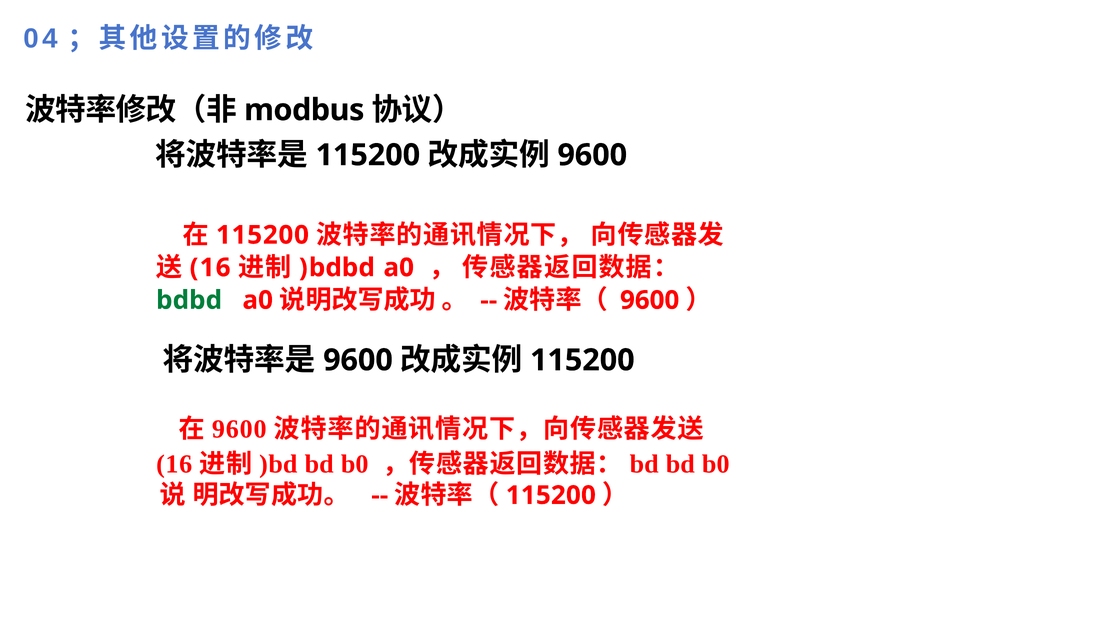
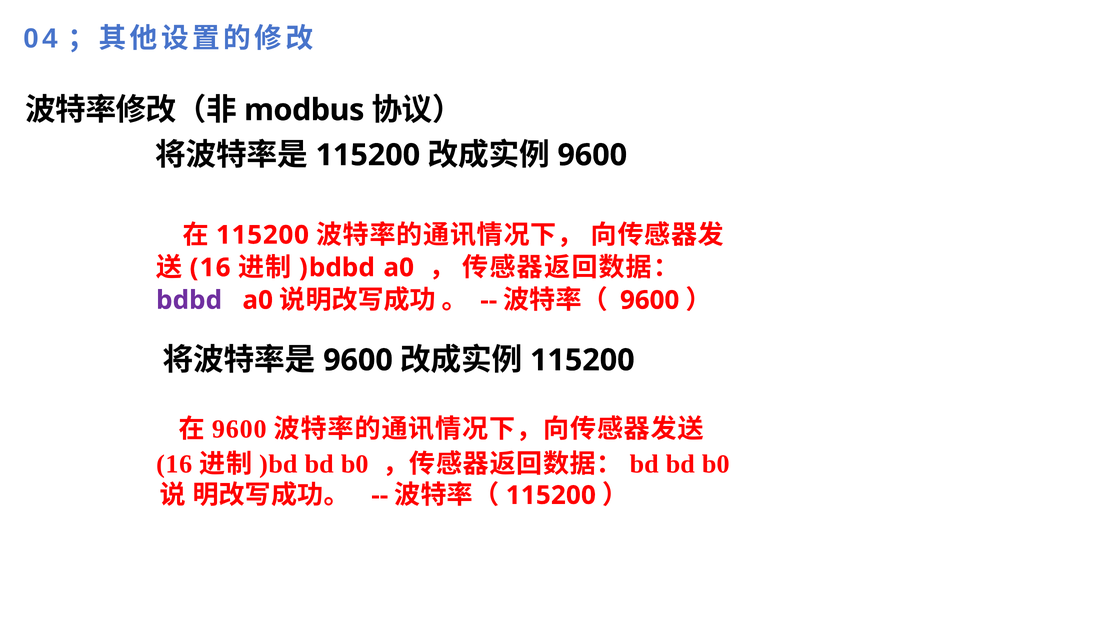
bdbd colour: green -> purple (189, 300)
